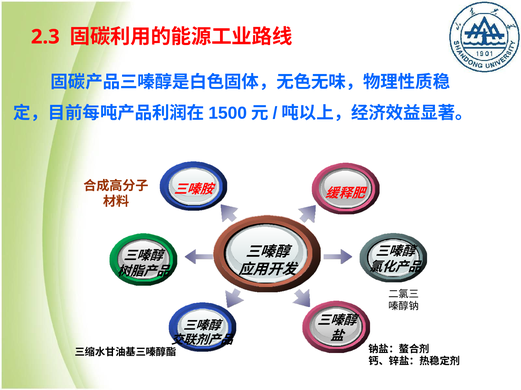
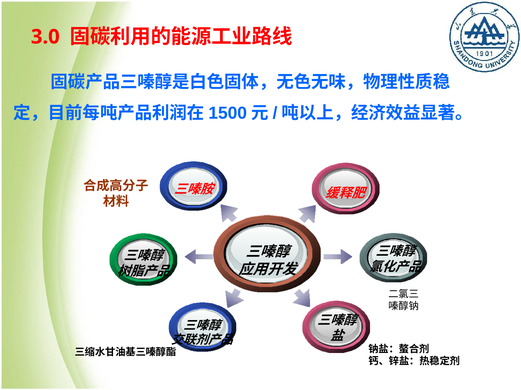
2.3: 2.3 -> 3.0 (45, 37)
